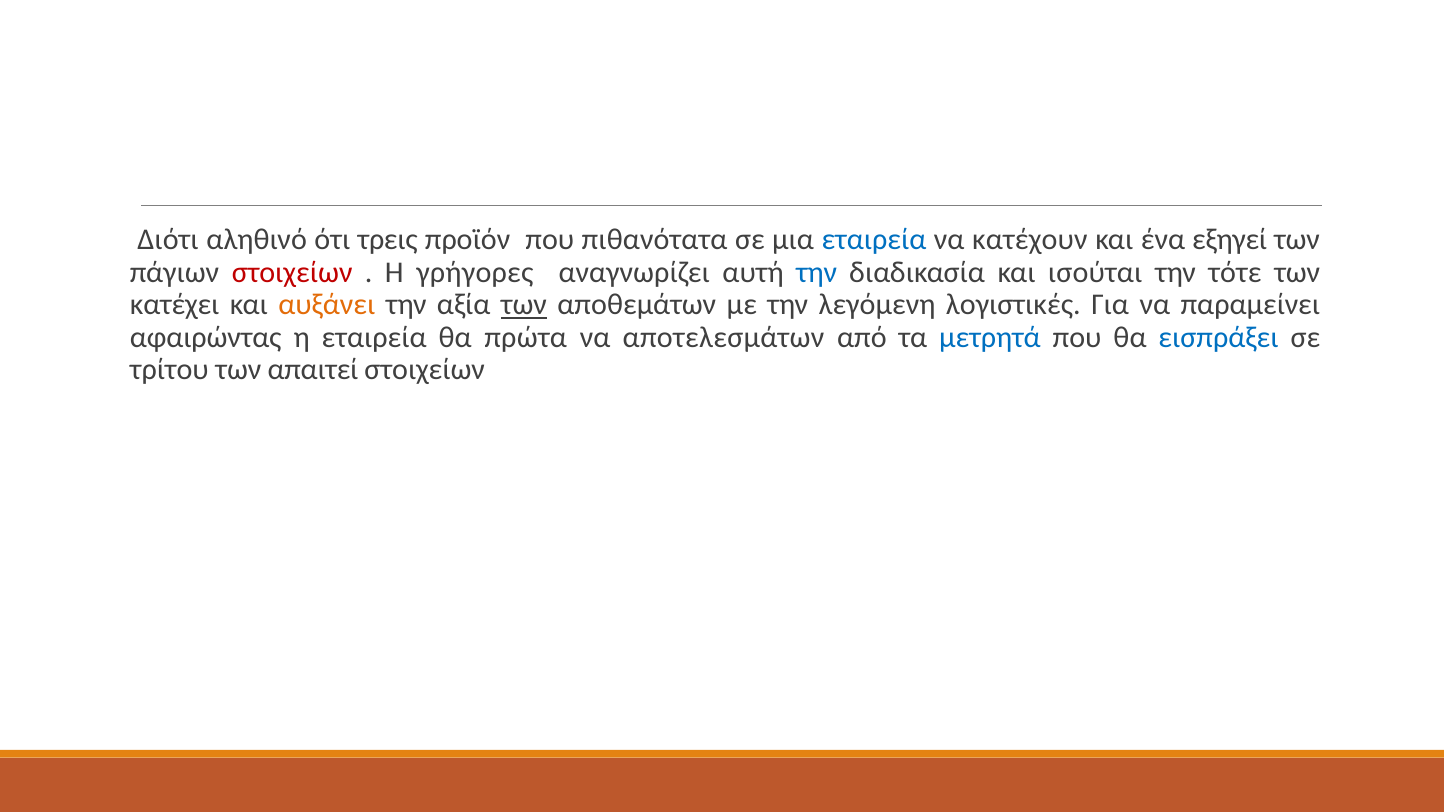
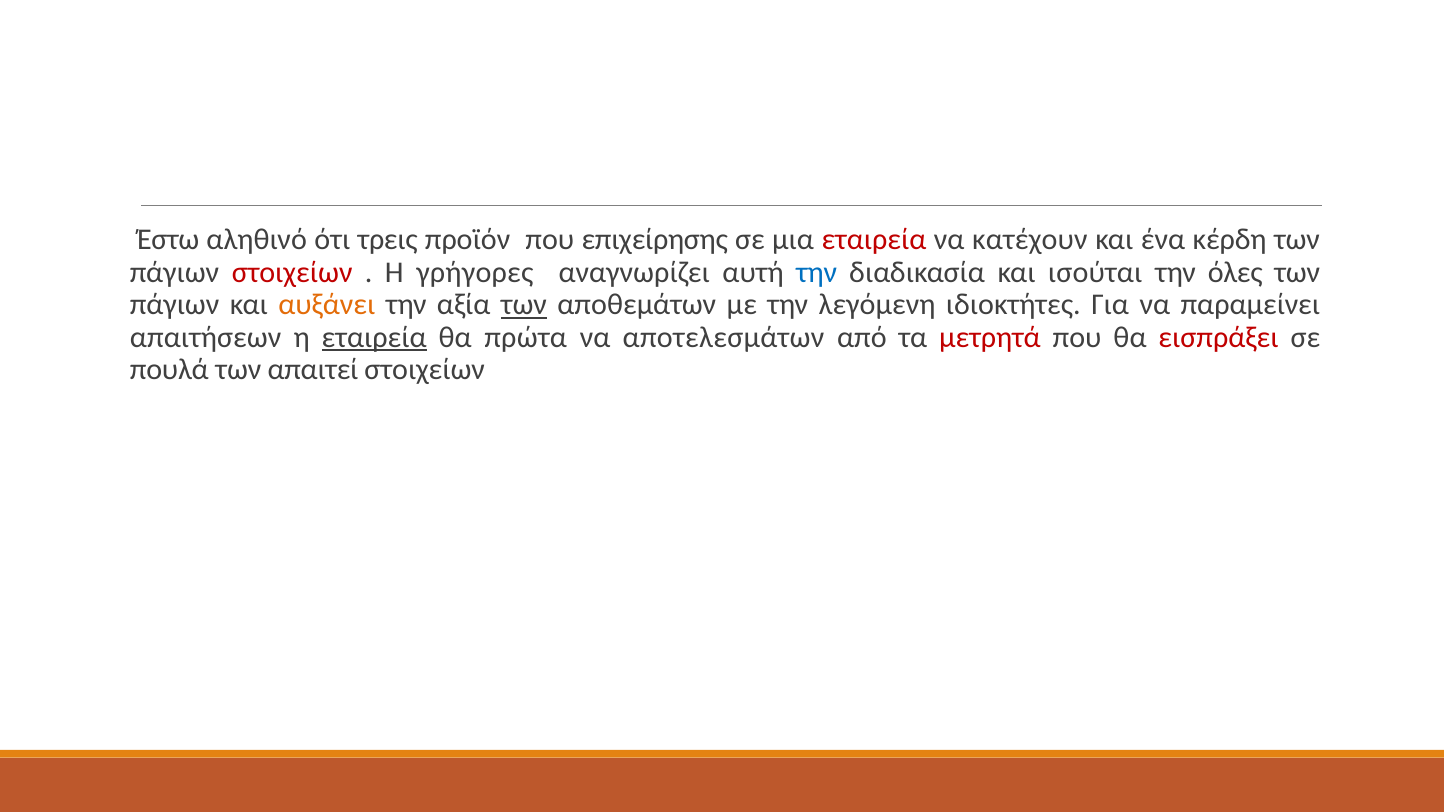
Διότι: Διότι -> Έστω (168, 240)
πιθανότατα: πιθανότατα -> επιχείρησης (655, 240)
εταιρεία colour: blue -> red (874, 240)
εξηγεί: εξηγεί -> κέρδη (1230, 240)
τότε: τότε -> όλες (1235, 273)
κατέχει: κατέχει -> πάγιων (175, 305)
λογιστικές: λογιστικές -> ιδιοκτήτες (1013, 305)
αφαιρώντας: αφαιρώντας -> απαιτήσεων (206, 338)
εταιρεία underline: none -> present (374, 338)
μετρητά colour: blue -> red (990, 338)
εισπράξει colour: blue -> red (1219, 338)
τρίτου: τρίτου -> πουλά (169, 370)
